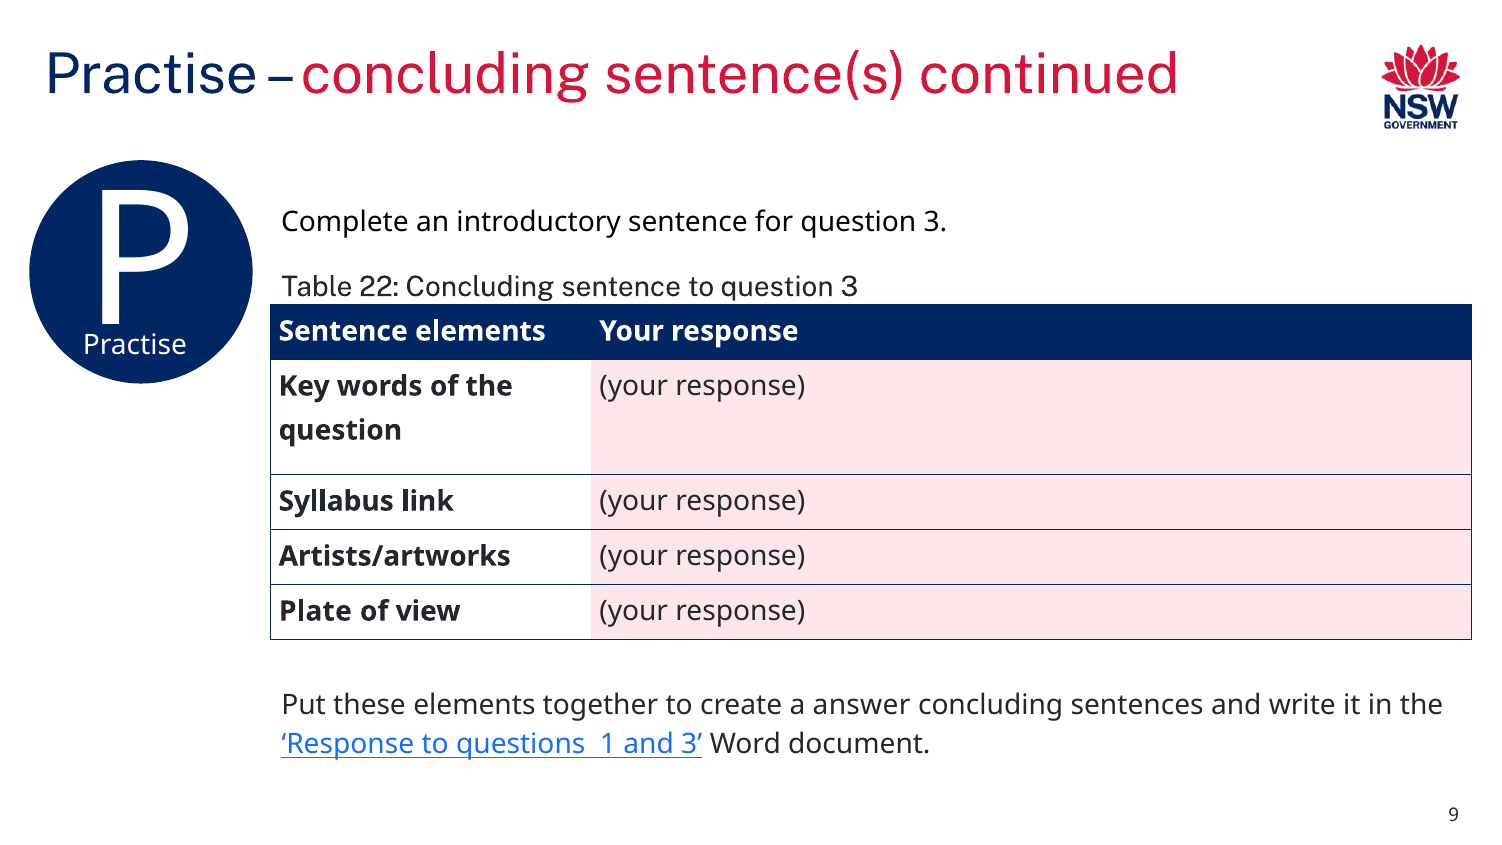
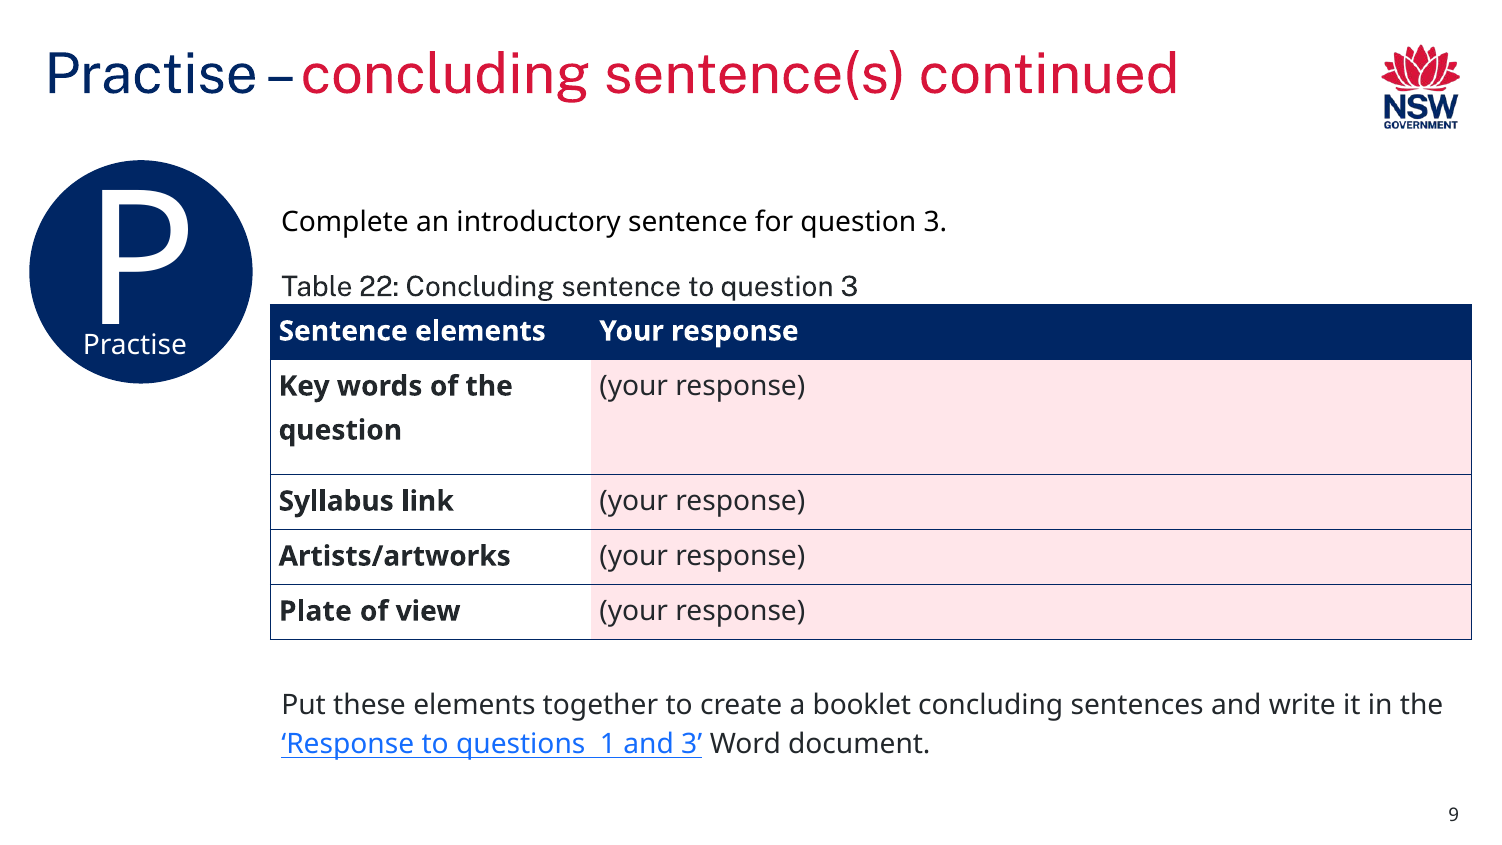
answer: answer -> booklet (862, 705)
